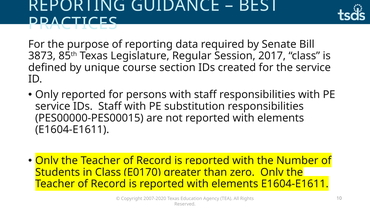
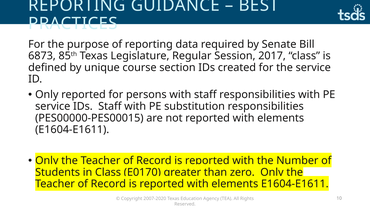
3873: 3873 -> 6873 (42, 56)
